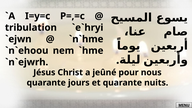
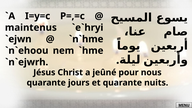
tribulation: tribulation -> maintenus (31, 28)
